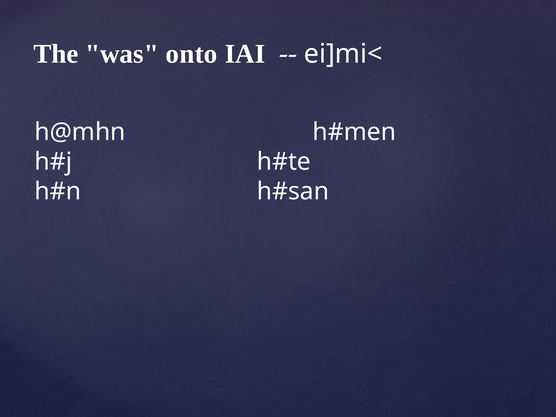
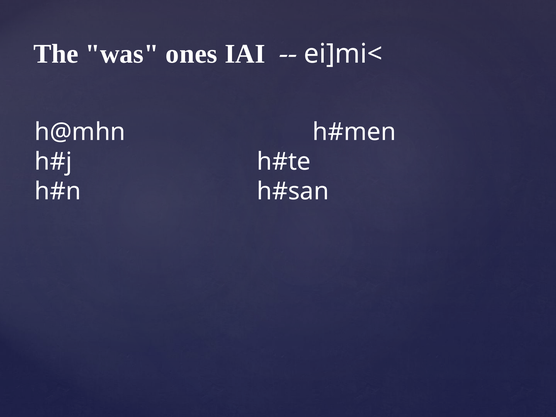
onto: onto -> ones (192, 54)
